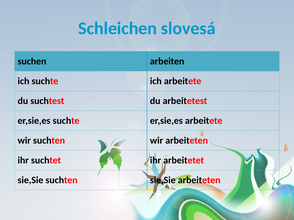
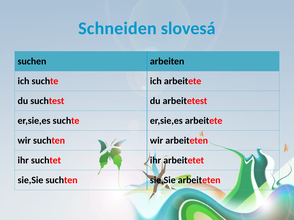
Schleichen: Schleichen -> Schneiden (117, 28)
